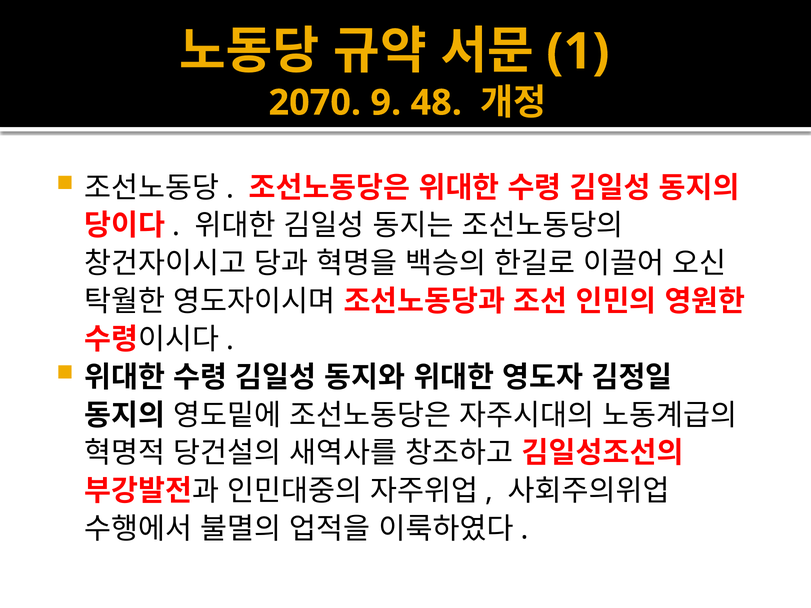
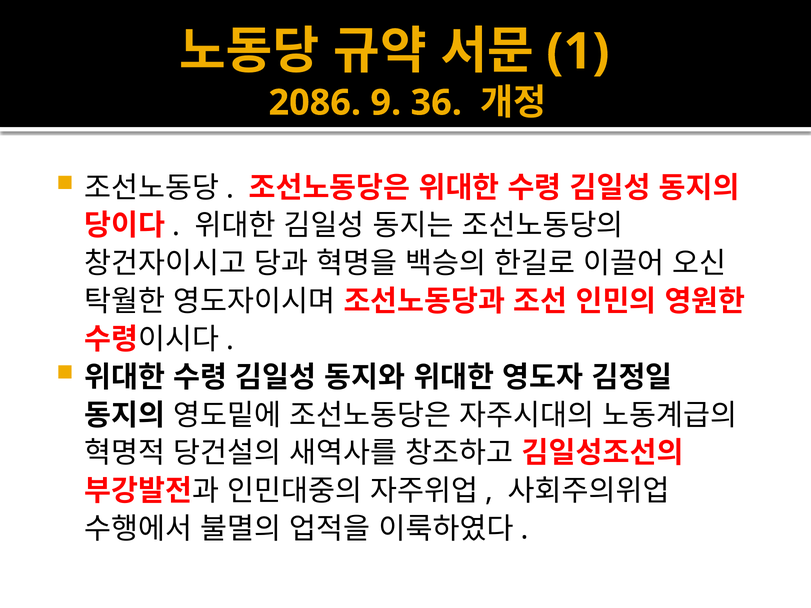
2070: 2070 -> 2086 (315, 103)
48: 48 -> 36 (436, 103)
